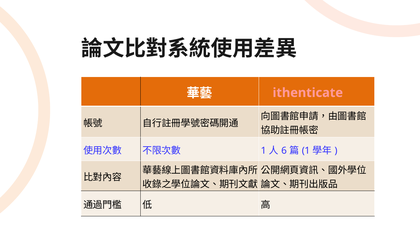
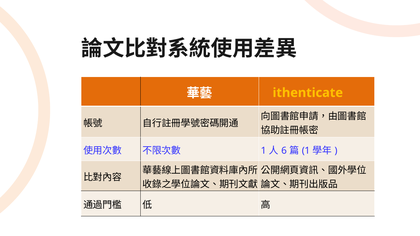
ithenticate colour: pink -> yellow (308, 93)
